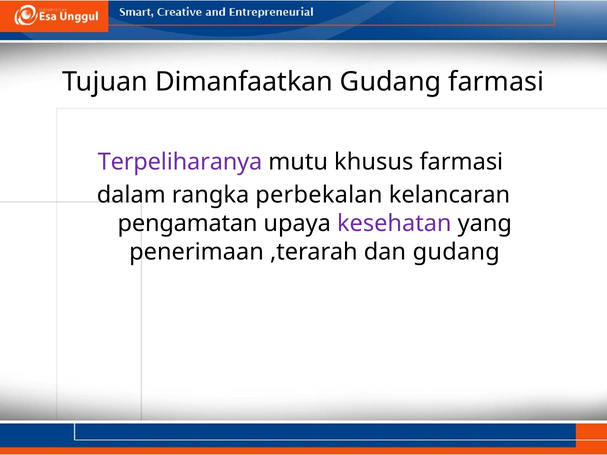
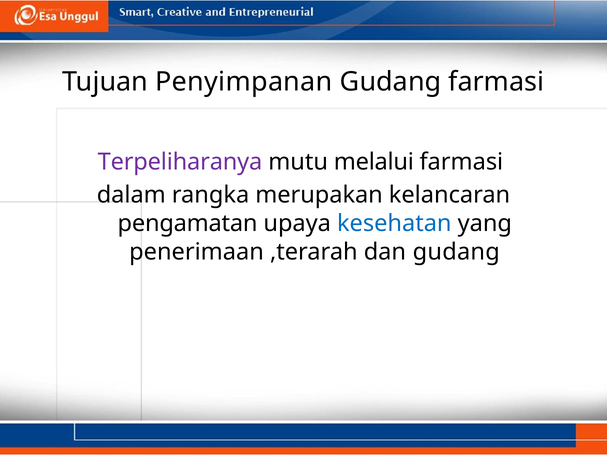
Dimanfaatkan: Dimanfaatkan -> Penyimpanan (244, 82)
khusus: khusus -> melalui (374, 162)
perbekalan: perbekalan -> merupakan (319, 195)
kesehatan colour: purple -> blue (394, 224)
